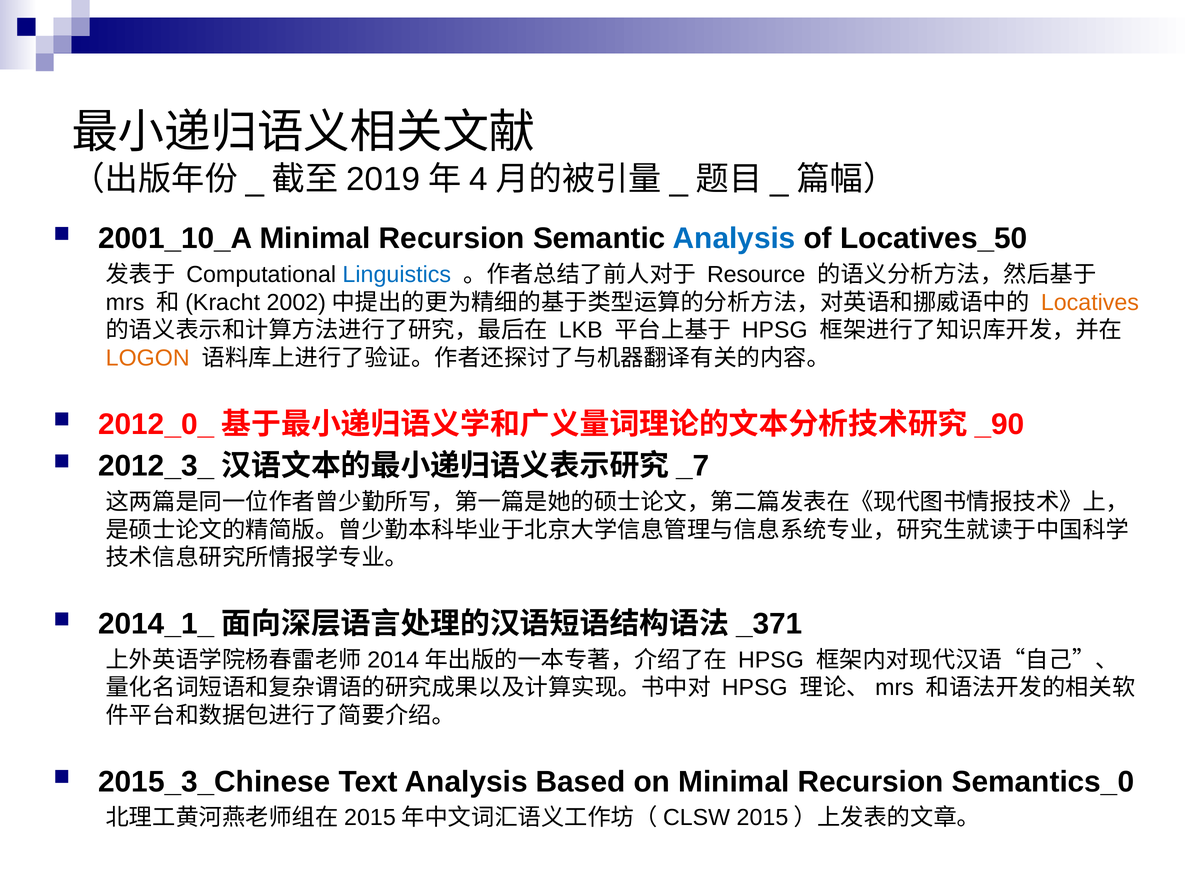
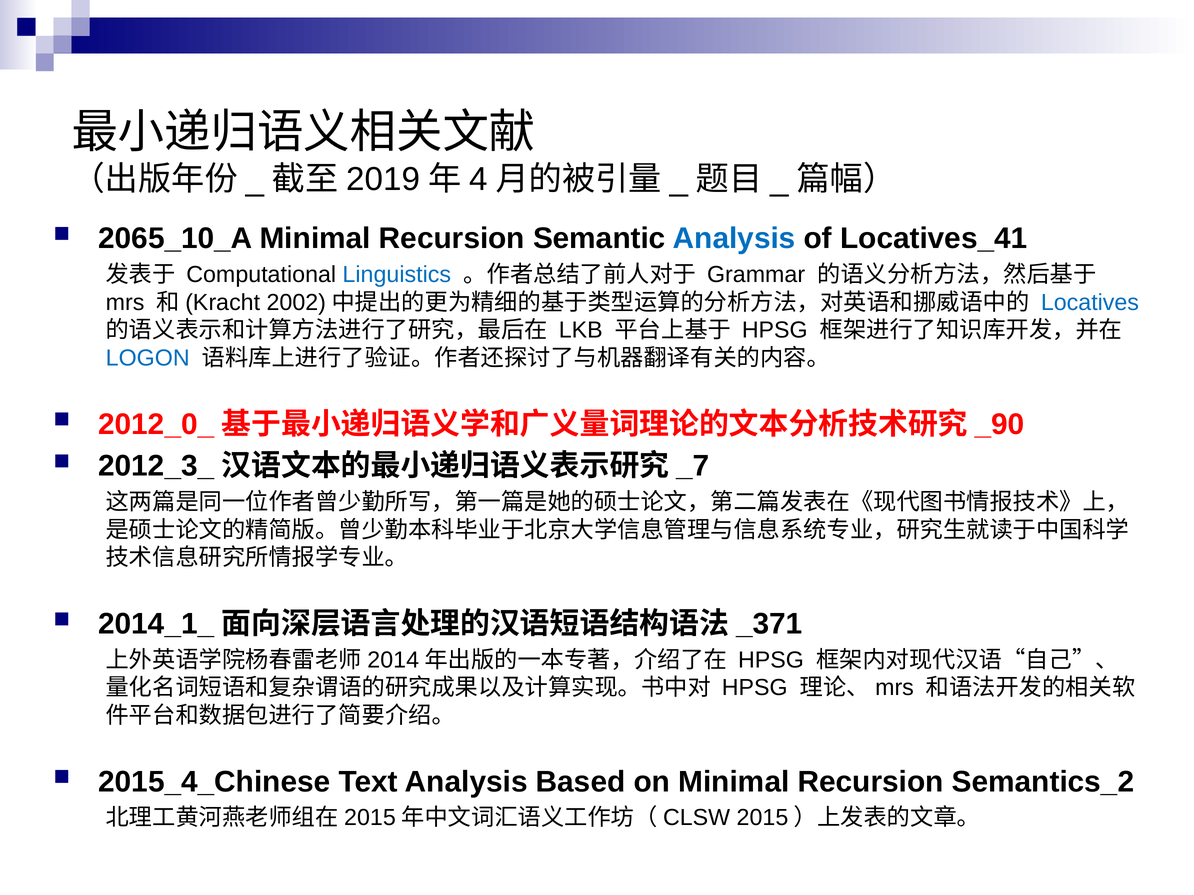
2001_10_A: 2001_10_A -> 2065_10_A (175, 239)
Locatives_50: Locatives_50 -> Locatives_41 (934, 239)
Resource: Resource -> Grammar (756, 275)
Locatives colour: orange -> blue (1090, 303)
LOGON colour: orange -> blue (148, 358)
2015_3_Chinese: 2015_3_Chinese -> 2015_4_Chinese (214, 782)
Semantics_0: Semantics_0 -> Semantics_2 (1043, 782)
